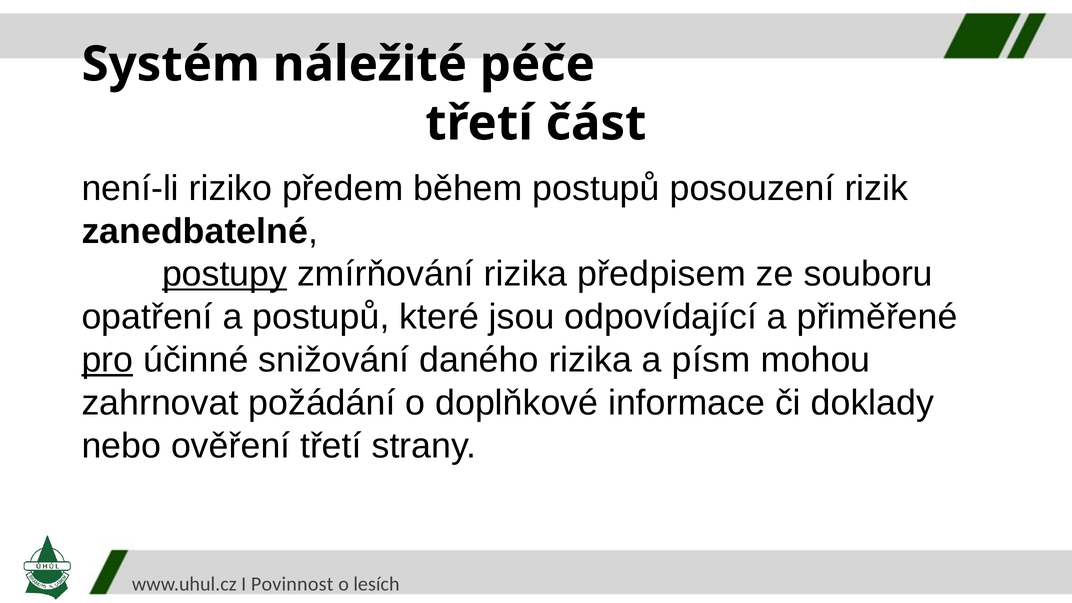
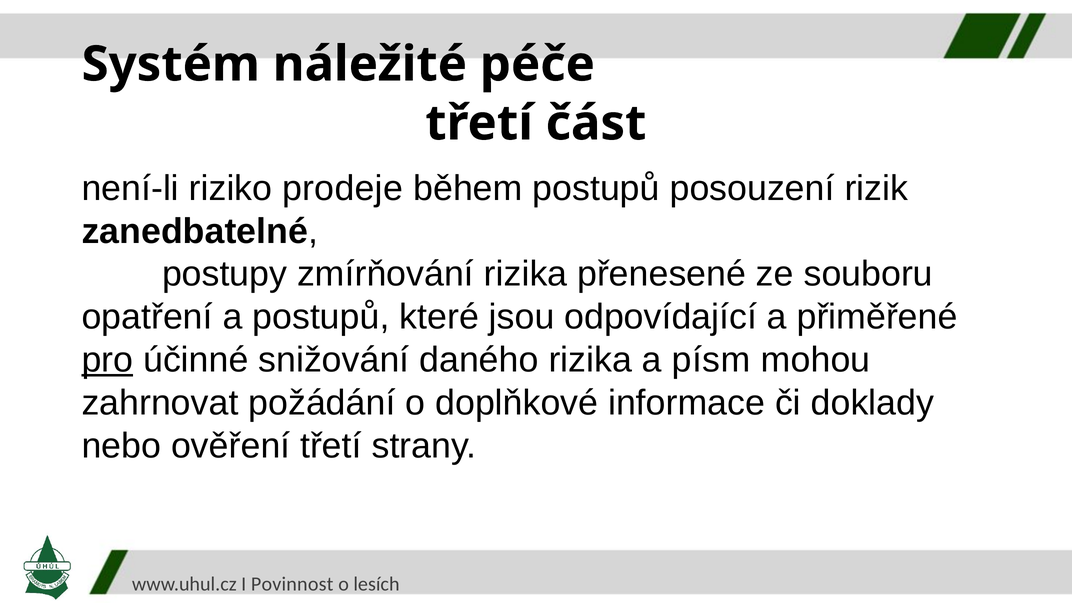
předem: předem -> prodeje (343, 188)
postupy underline: present -> none (225, 274)
předpisem: předpisem -> přenesené (662, 274)
